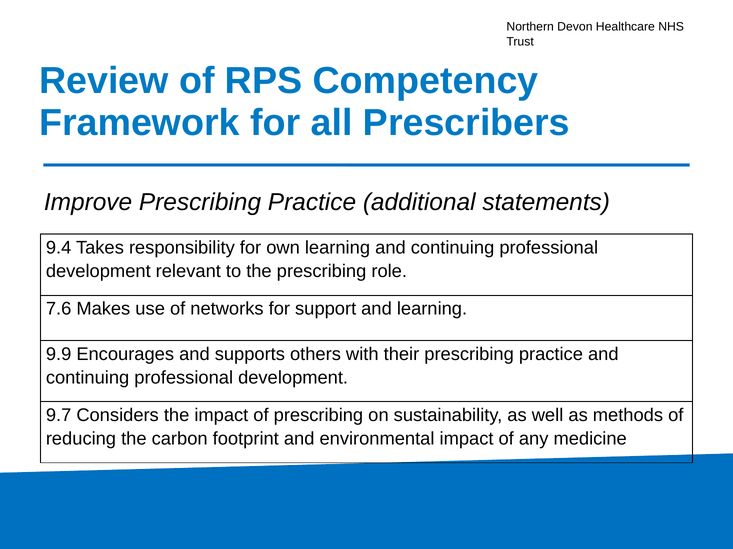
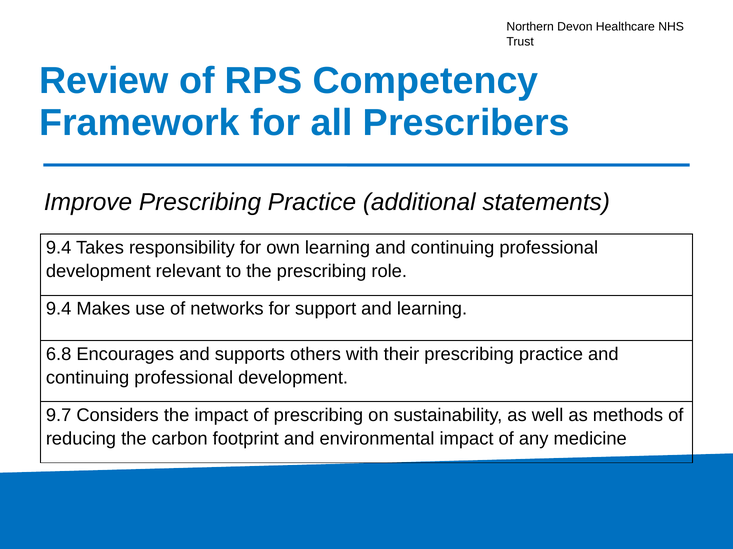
7.6: 7.6 -> 9.4 (59, 309)
9.9: 9.9 -> 6.8 (59, 355)
